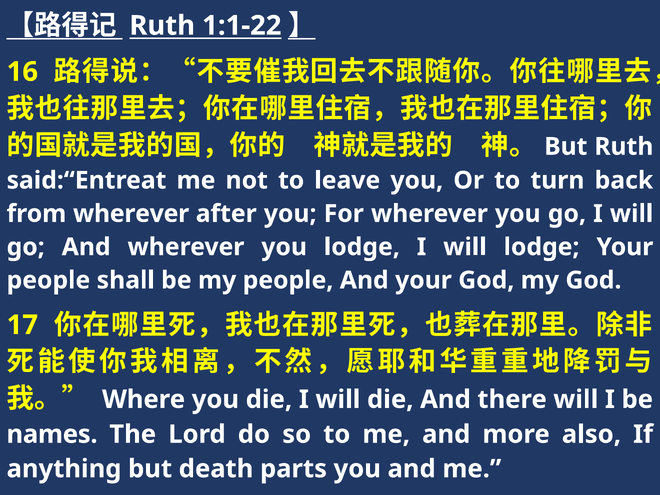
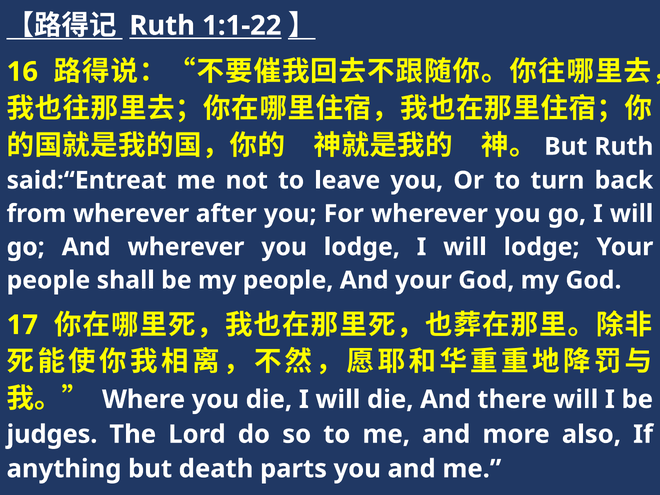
names: names -> judges (52, 434)
